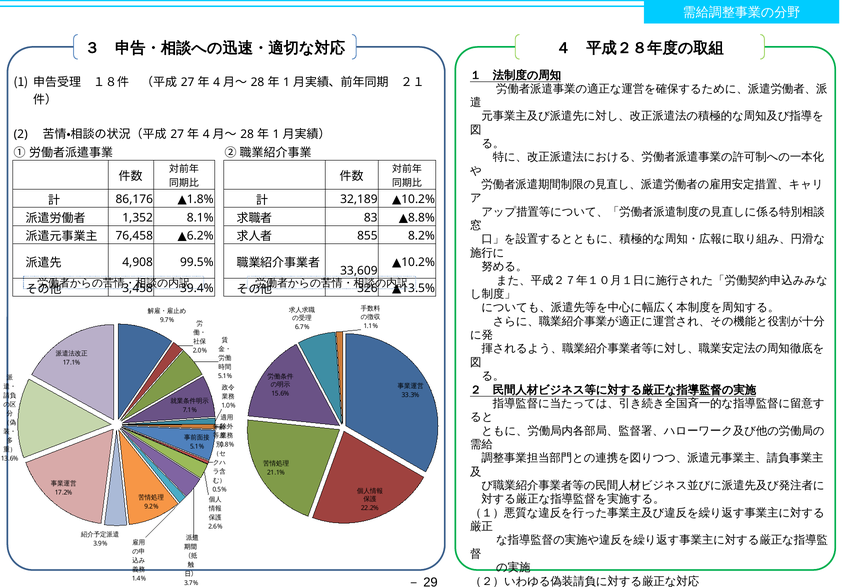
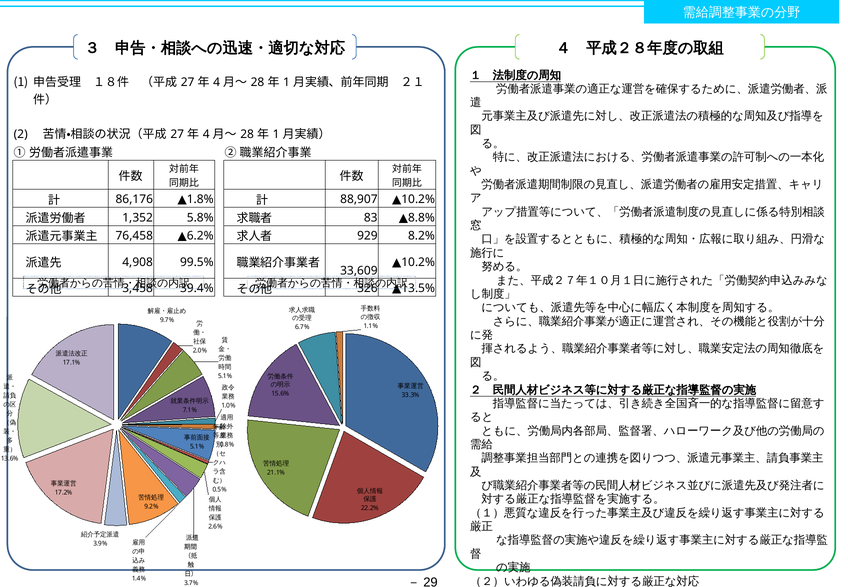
32,189: 32,189 -> 88,907 (359, 199)
8.1%: 8.1% -> 5.8% (200, 218)
855: 855 -> 929 (367, 236)
